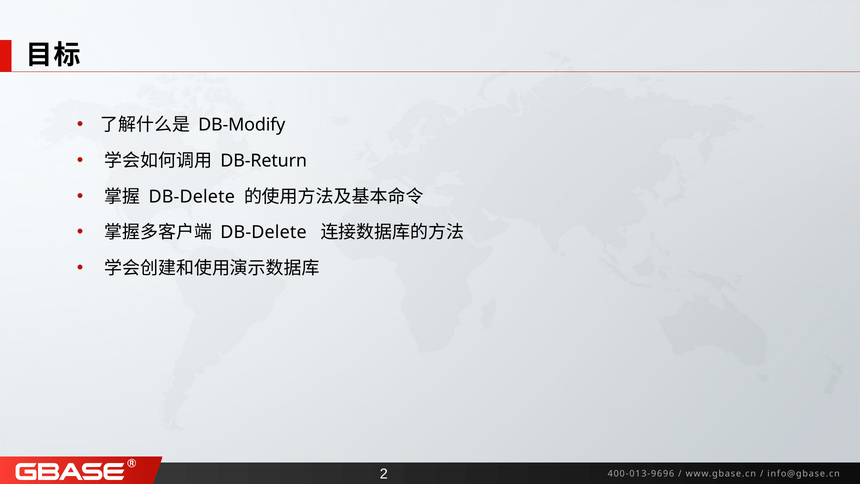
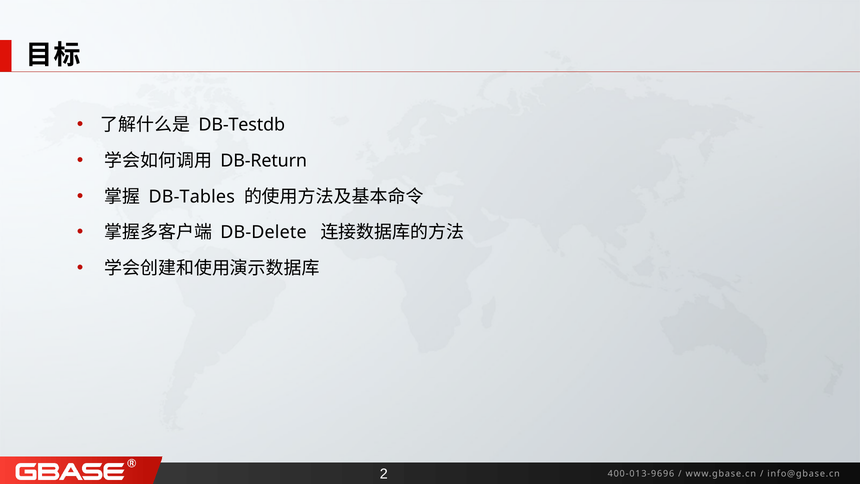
DB-Modify: DB-Modify -> DB-Testdb (242, 125)
DB-Delete: DB-Delete -> DB-Tables (192, 197)
